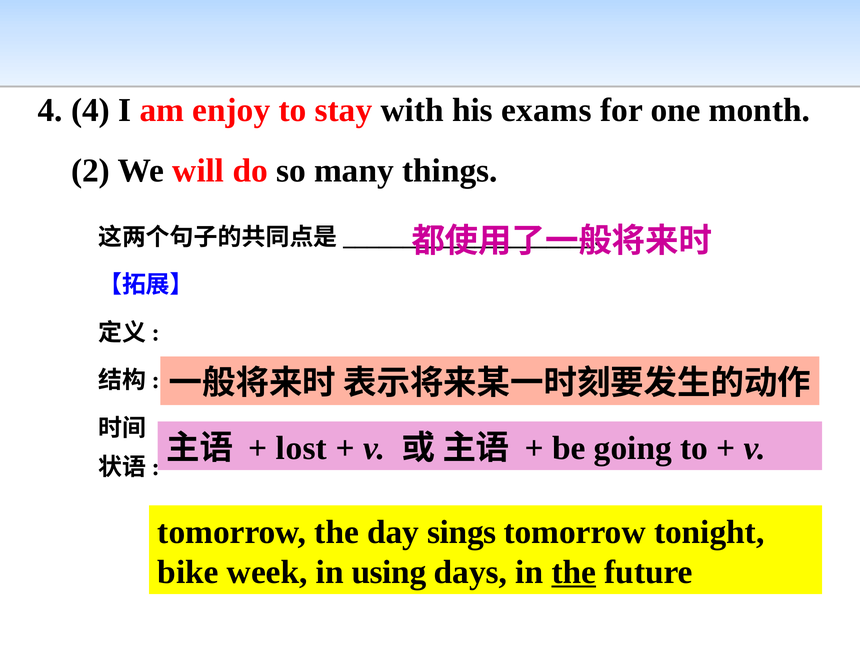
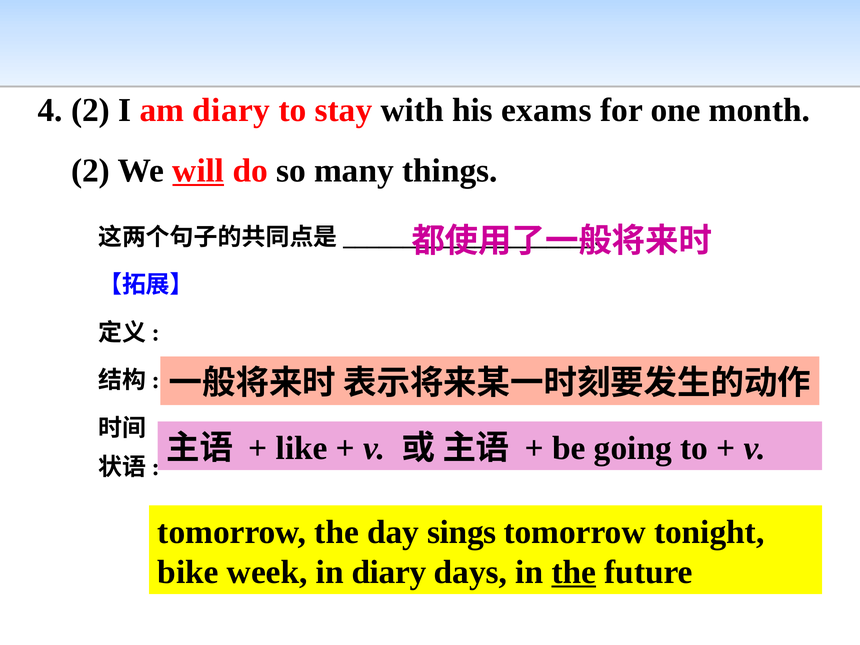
4 4: 4 -> 2 (91, 110)
am enjoy: enjoy -> diary (231, 110)
will underline: none -> present (198, 171)
lost: lost -> like (302, 448)
in using: using -> diary (389, 572)
